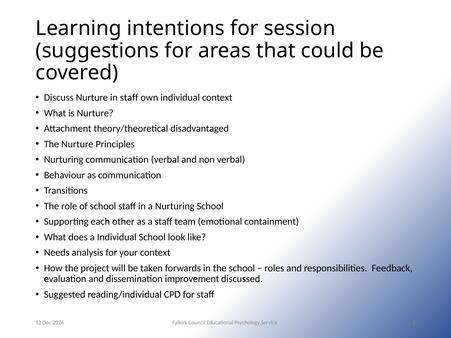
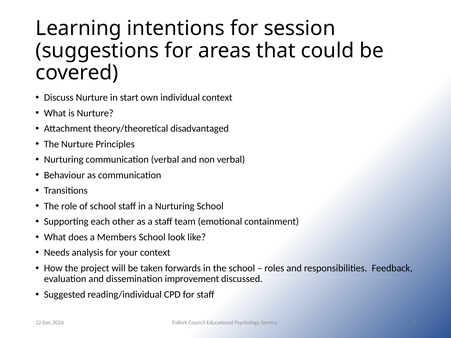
in staff: staff -> start (129, 98)
a Individual: Individual -> Members (117, 237)
